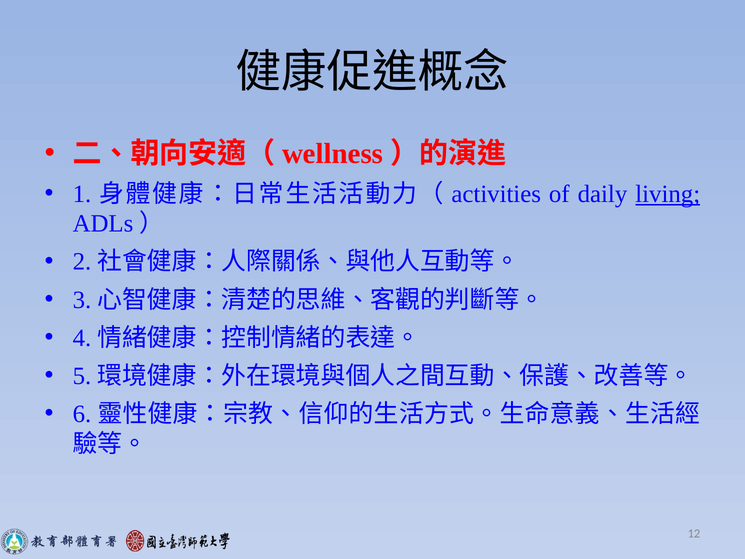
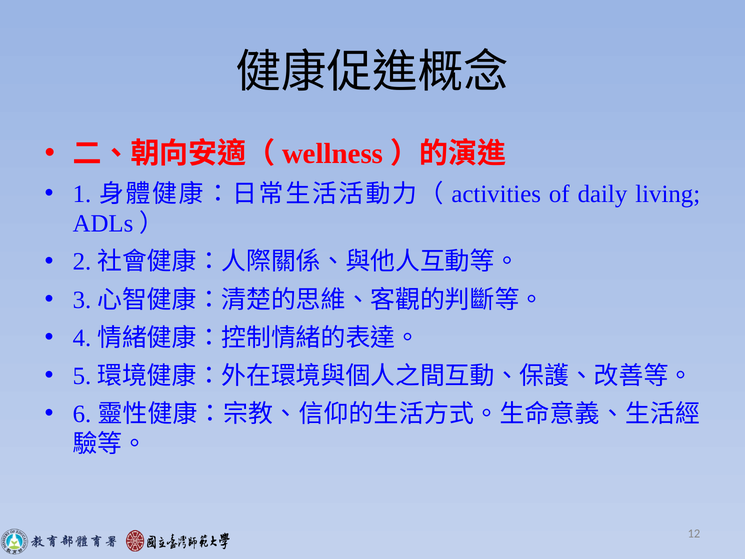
living underline: present -> none (668, 194)
